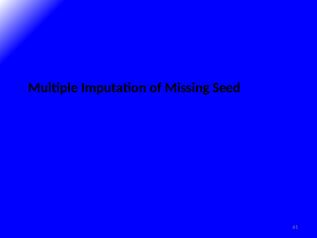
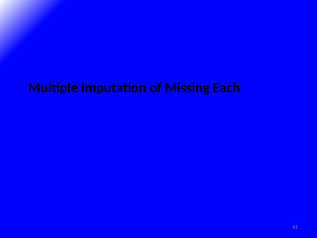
Seed: Seed -> Each (226, 88)
